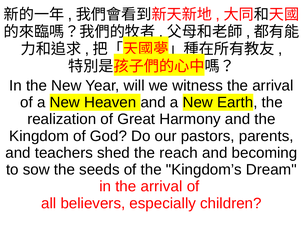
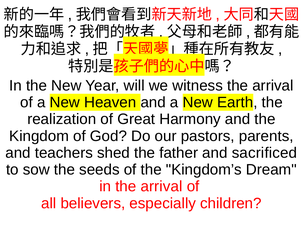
reach: reach -> father (179, 153)
becoming: becoming -> sacrificed (264, 153)
